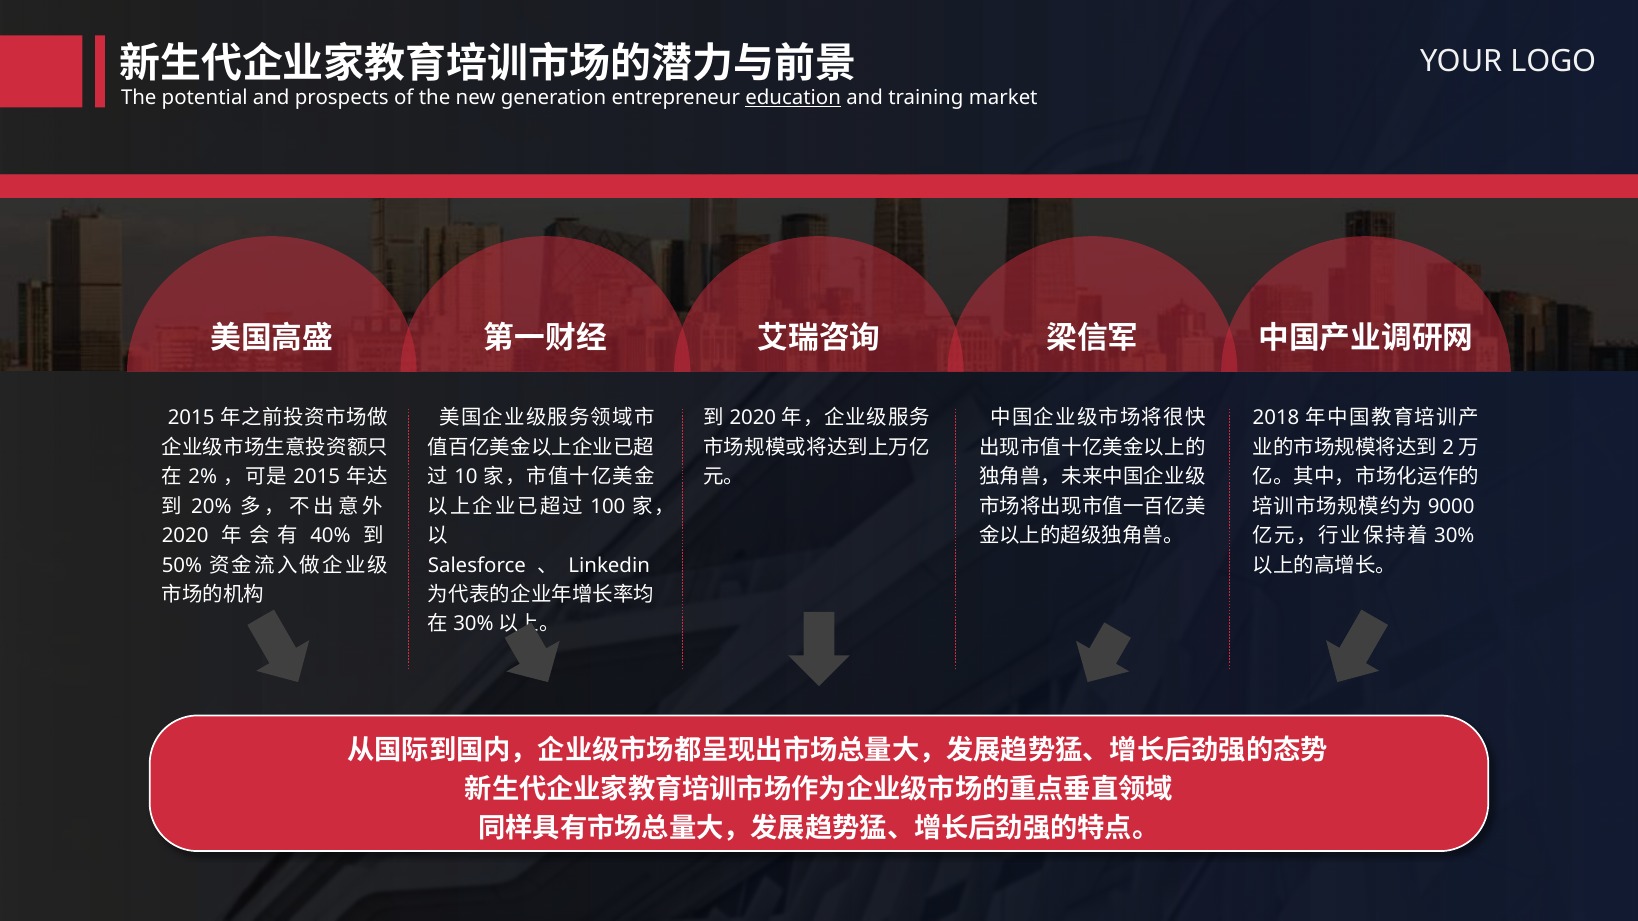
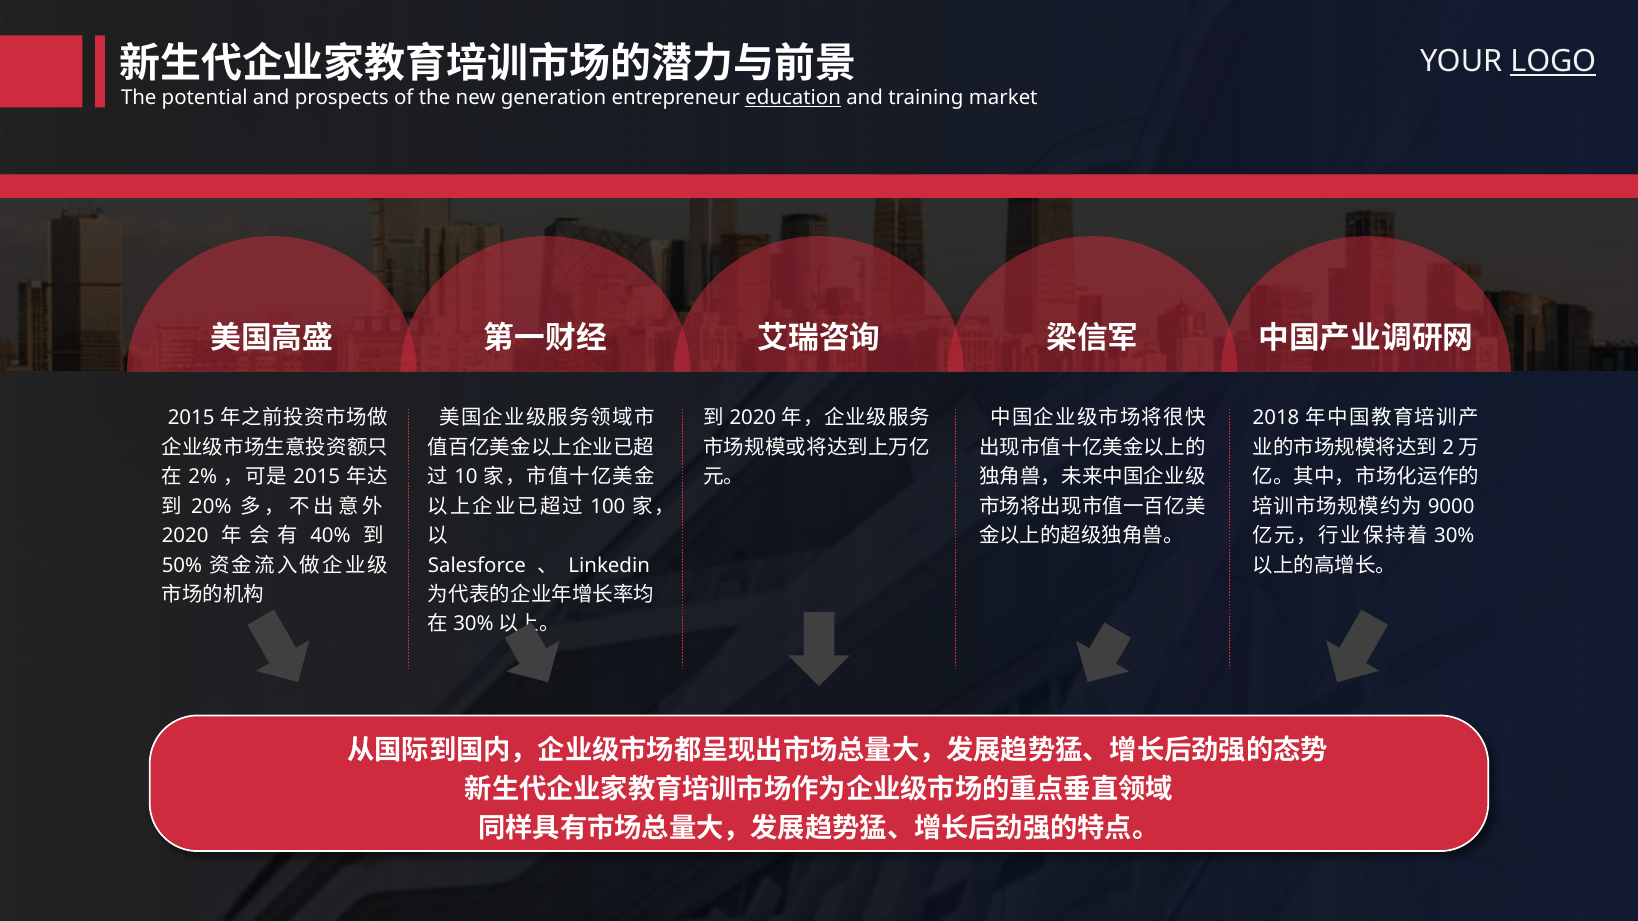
LOGO underline: none -> present (1553, 62)
